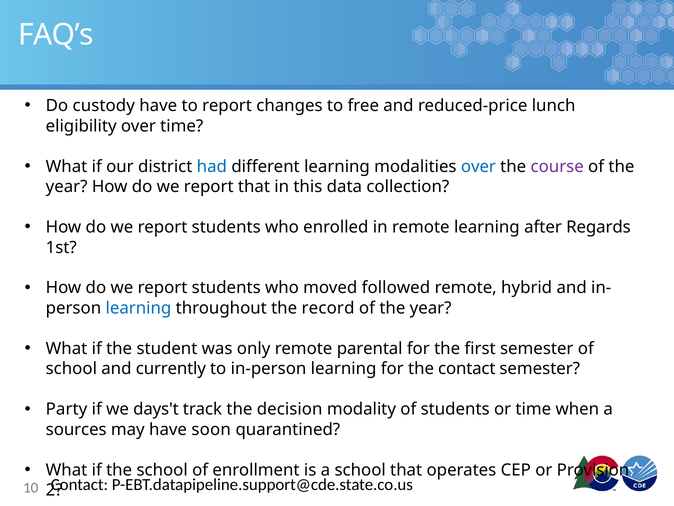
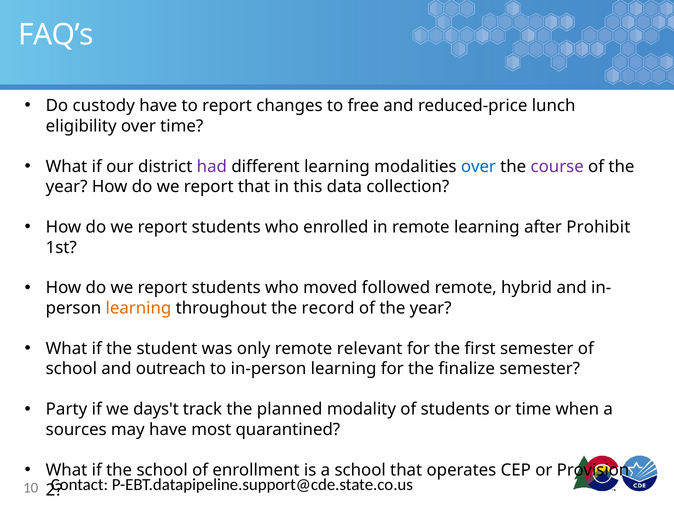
had colour: blue -> purple (212, 166)
Regards: Regards -> Prohibit (598, 227)
learning colour: blue -> orange (138, 308)
parental: parental -> relevant (370, 348)
currently: currently -> outreach (171, 369)
the contact: contact -> finalize (467, 369)
decision: decision -> planned (290, 409)
soon: soon -> most (211, 429)
